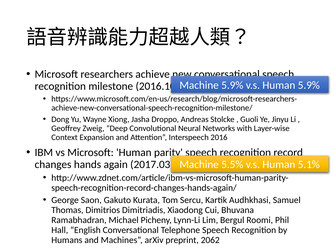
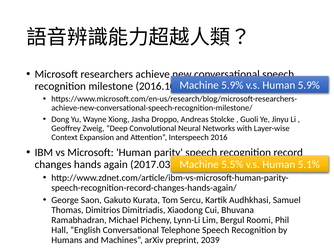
2062: 2062 -> 2039 (210, 241)
